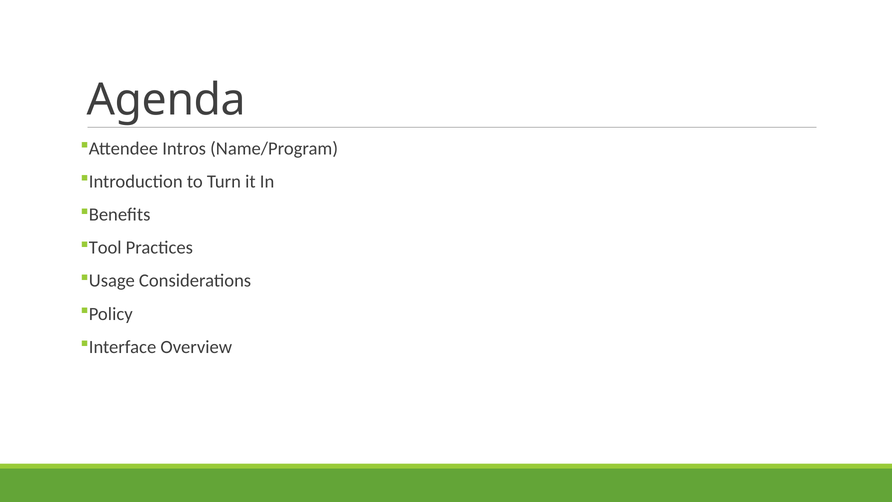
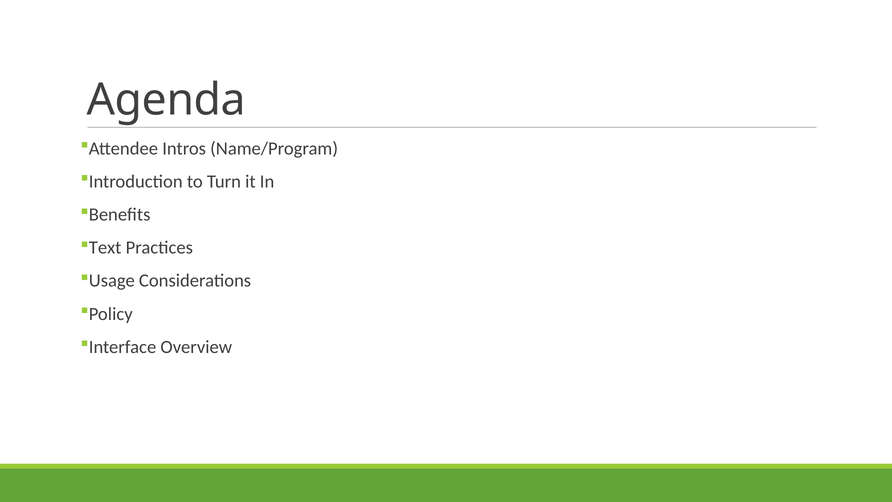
Tool: Tool -> Text (105, 248)
